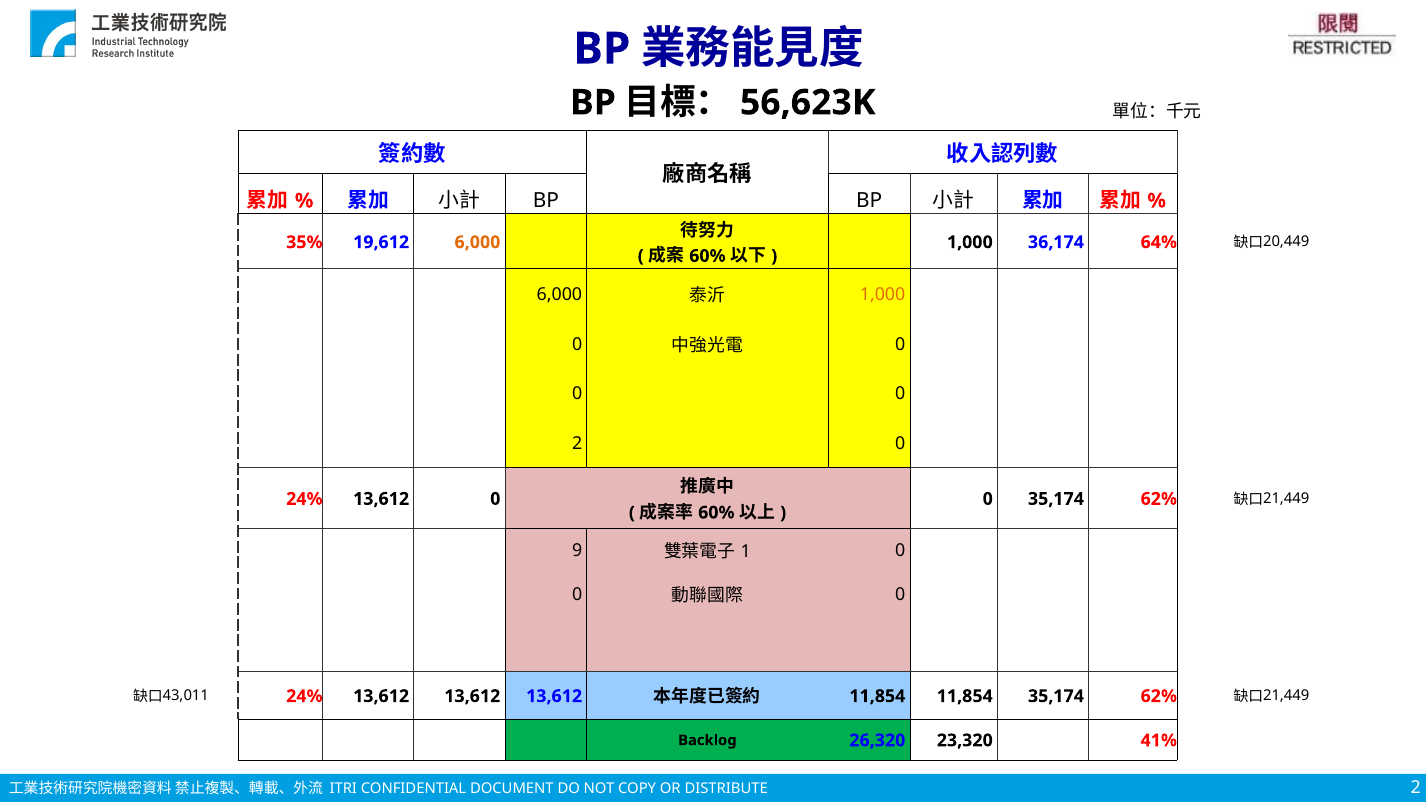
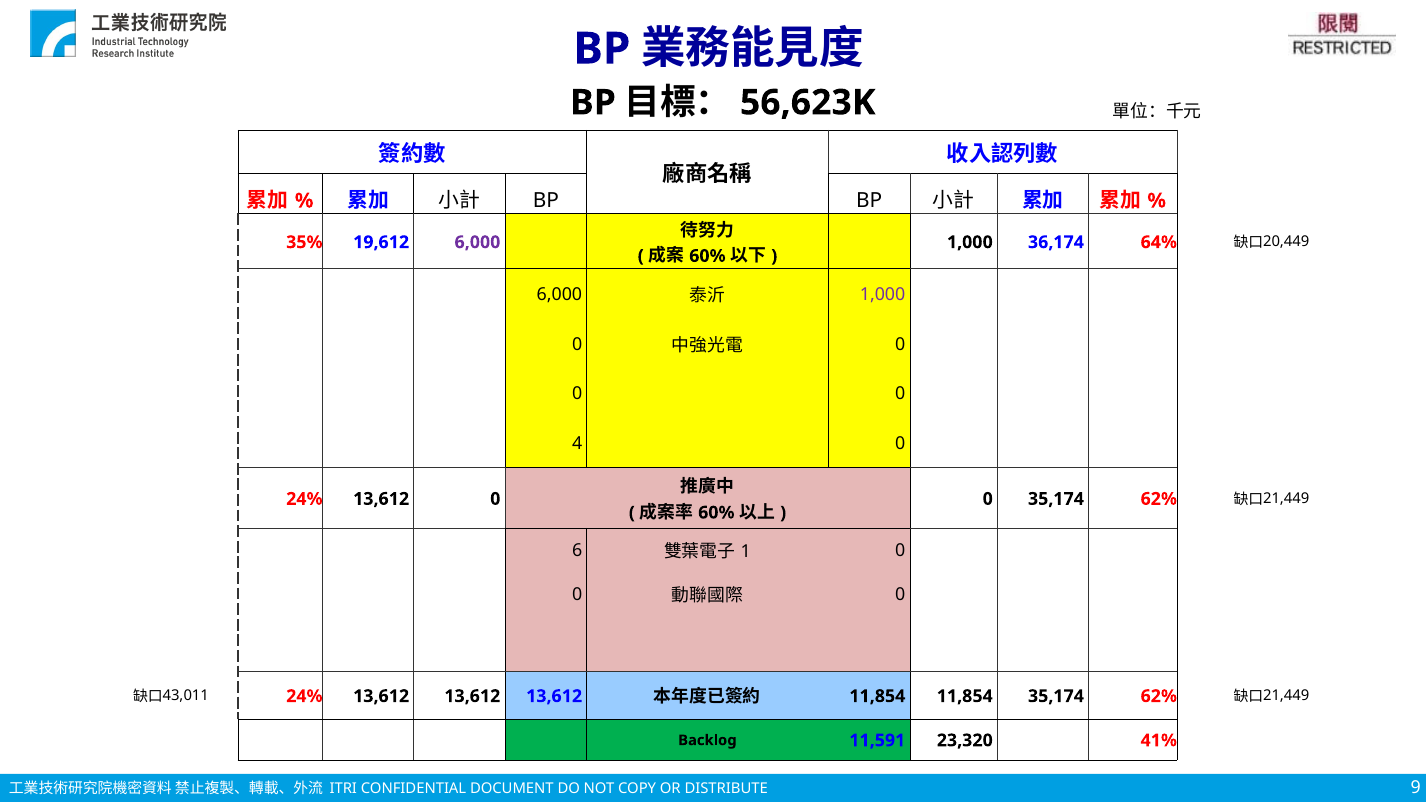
6,000 colour: orange -> purple (477, 242)
1,000 colour: orange -> purple (883, 295)
0 2: 2 -> 4 (577, 444)
9: 9 -> 6 (577, 551)
26,320: 26,320 -> 11,591 (877, 741)
2: 2 -> 9 (1416, 788)
